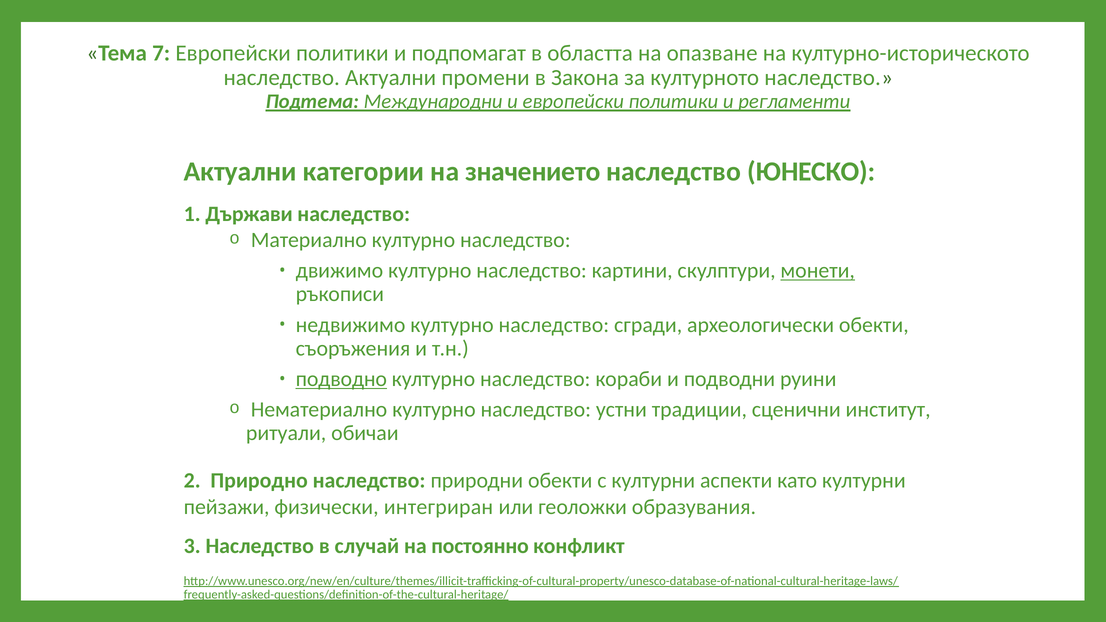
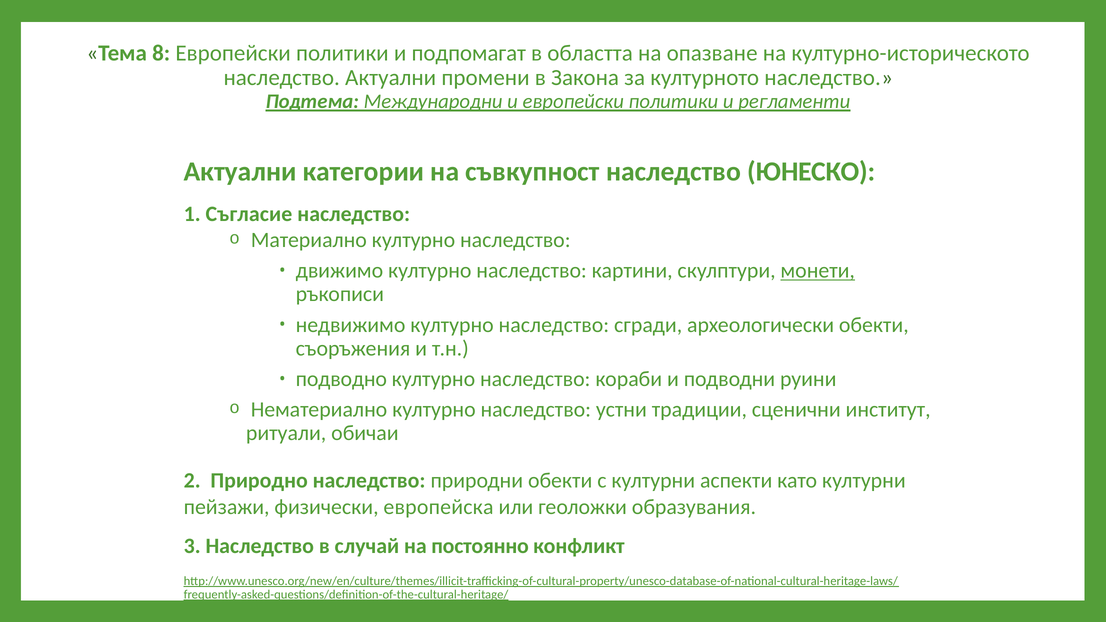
7: 7 -> 8 (161, 53)
значението: значението -> съвкупност (533, 172)
Държави: Държави -> Съгласие (249, 214)
подводно underline: present -> none (341, 379)
интегриран: интегриран -> европейска (438, 507)
